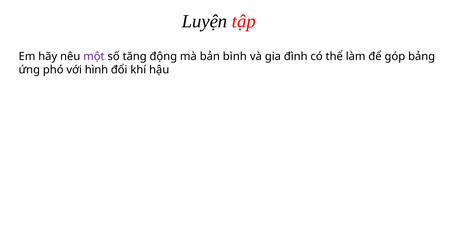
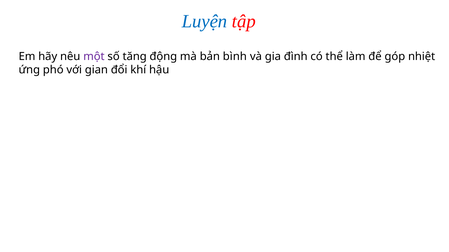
Luyện colour: black -> blue (205, 22)
bảng: bảng -> nhiệt (422, 57)
hình: hình -> gian (96, 70)
